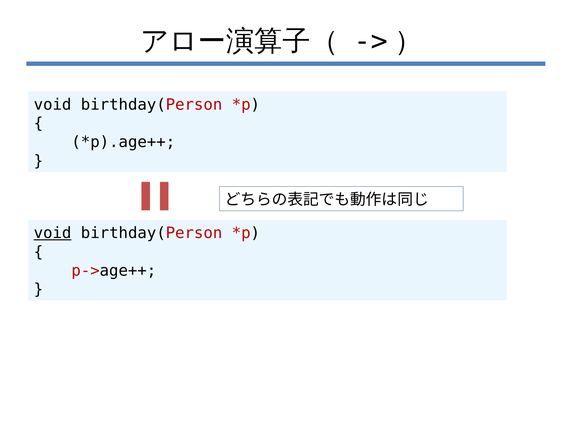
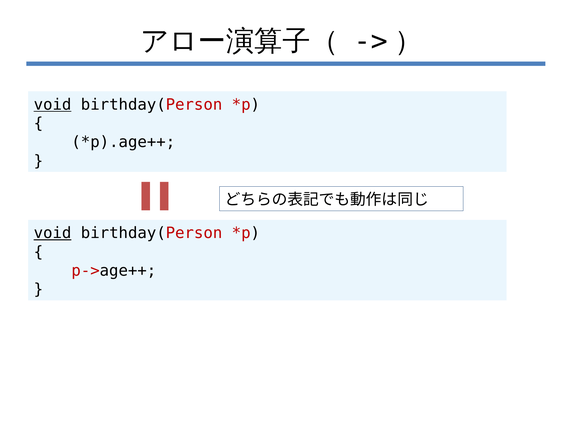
void underline: none -> present (53, 105)
